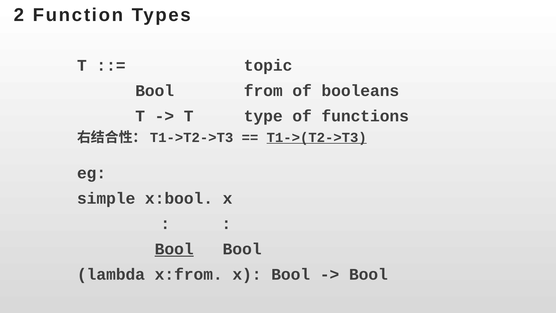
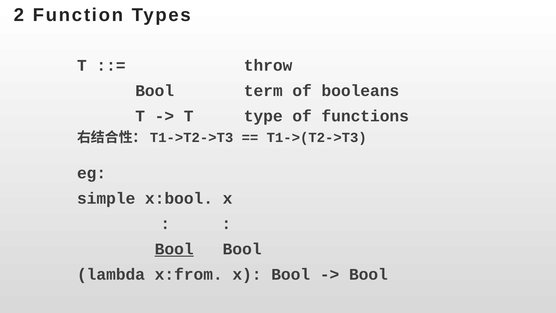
topic: topic -> throw (268, 65)
from: from -> term (263, 91)
T1->(T2->T3 underline: present -> none (317, 137)
